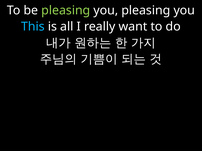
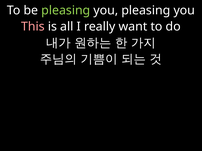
This colour: light blue -> pink (33, 27)
